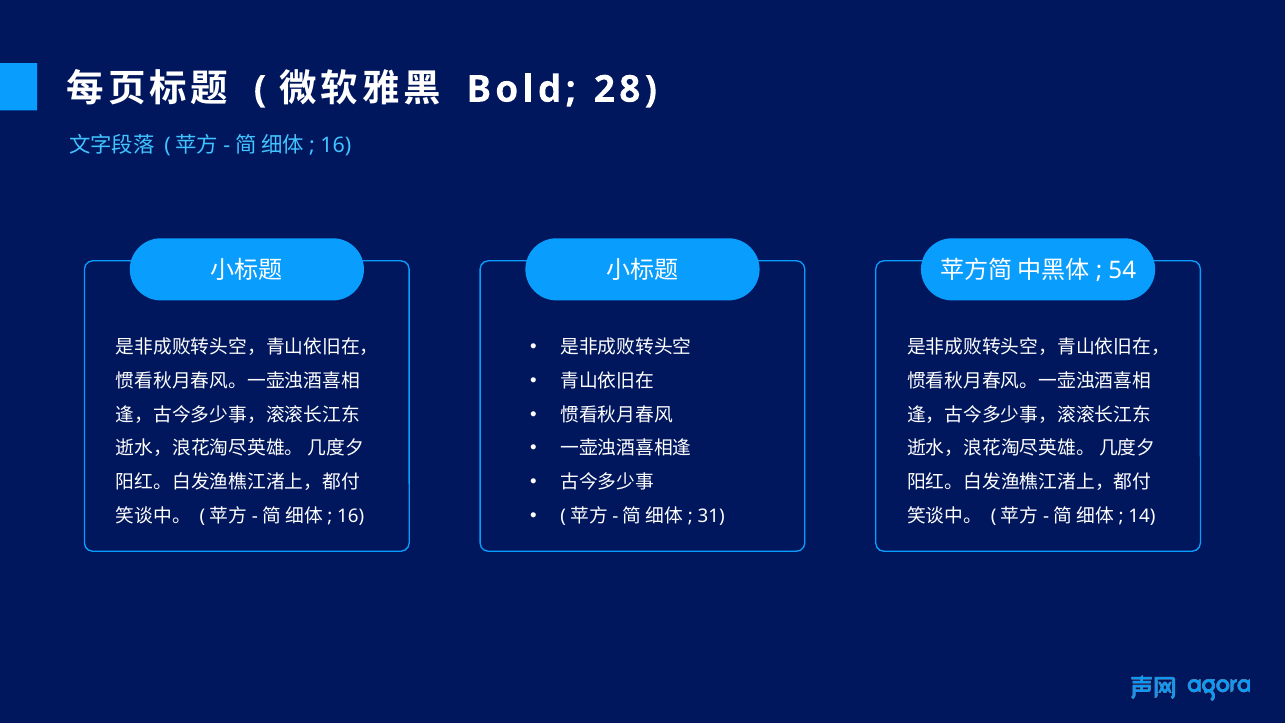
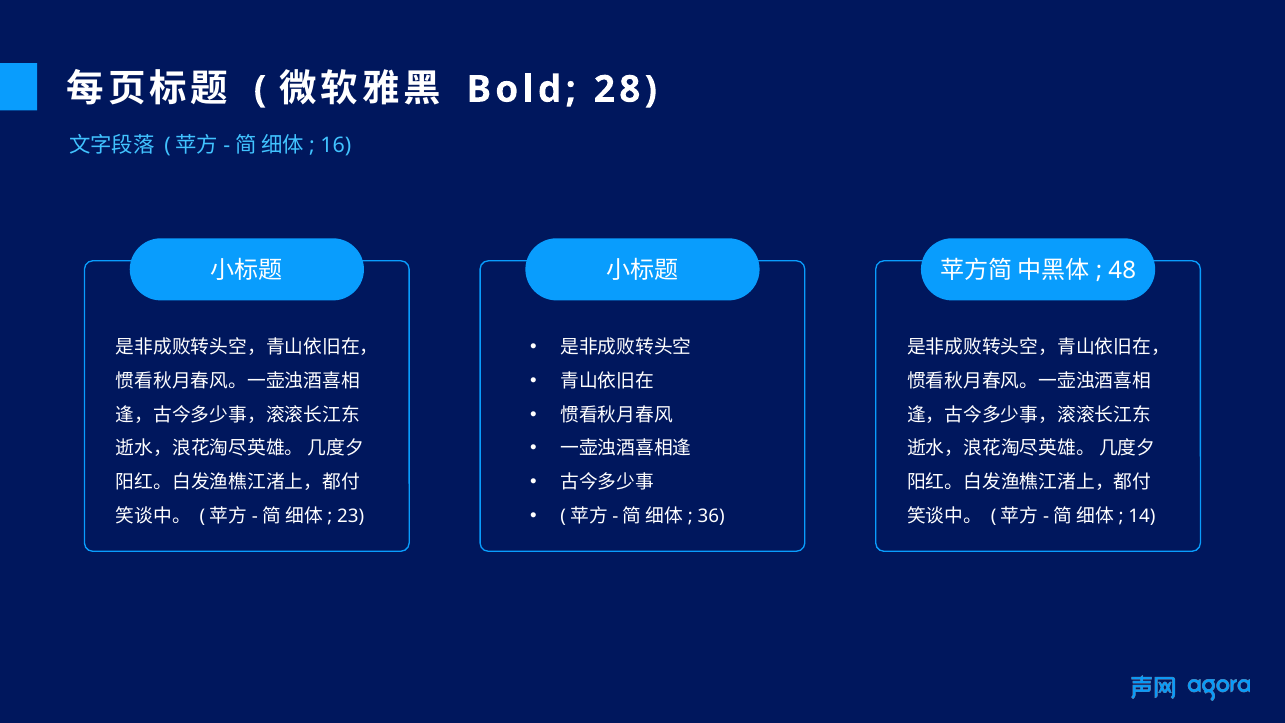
54: 54 -> 48 (1122, 271)
31: 31 -> 36 (711, 516)
16: 16 -> 23 (351, 516)
